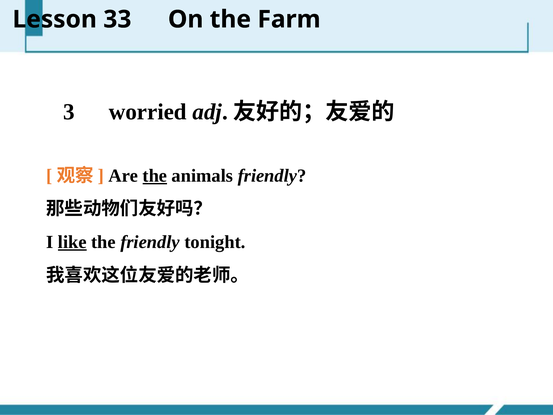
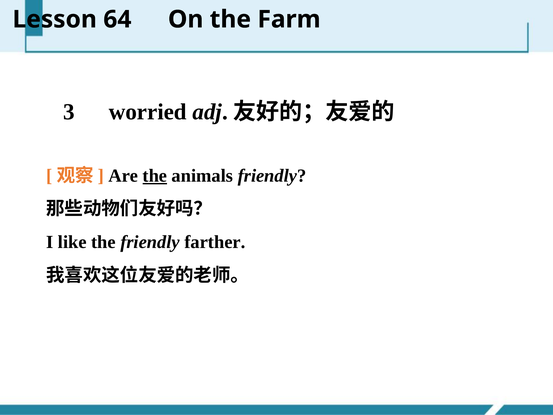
33: 33 -> 64 (117, 19)
like underline: present -> none (72, 242)
tonight: tonight -> farther (215, 242)
